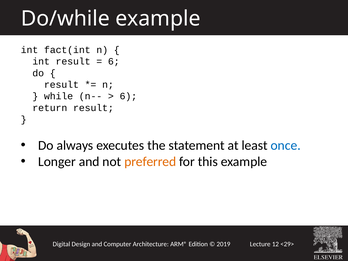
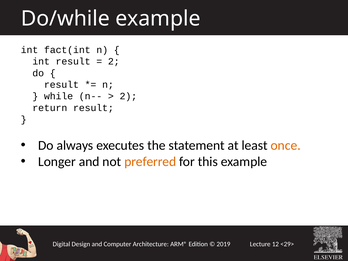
6: 6 -> 2 (114, 61)
6: 6 -> 2 (128, 96)
once colour: blue -> orange (286, 145)
